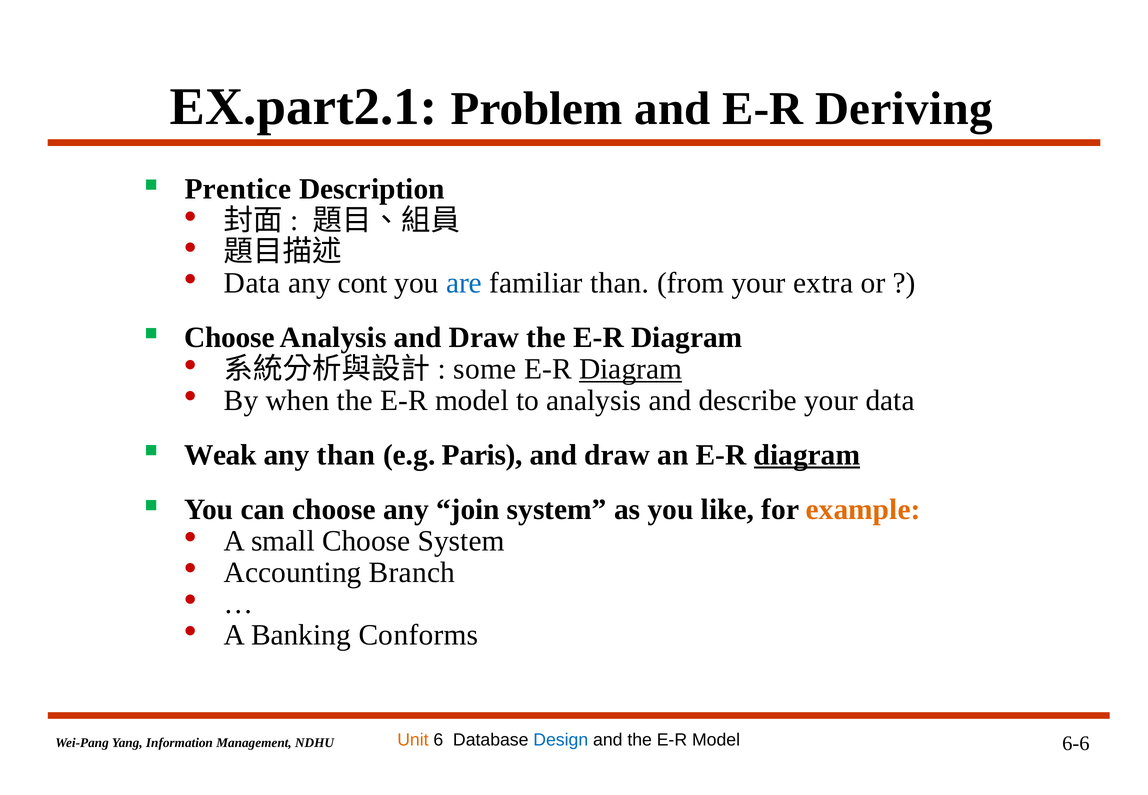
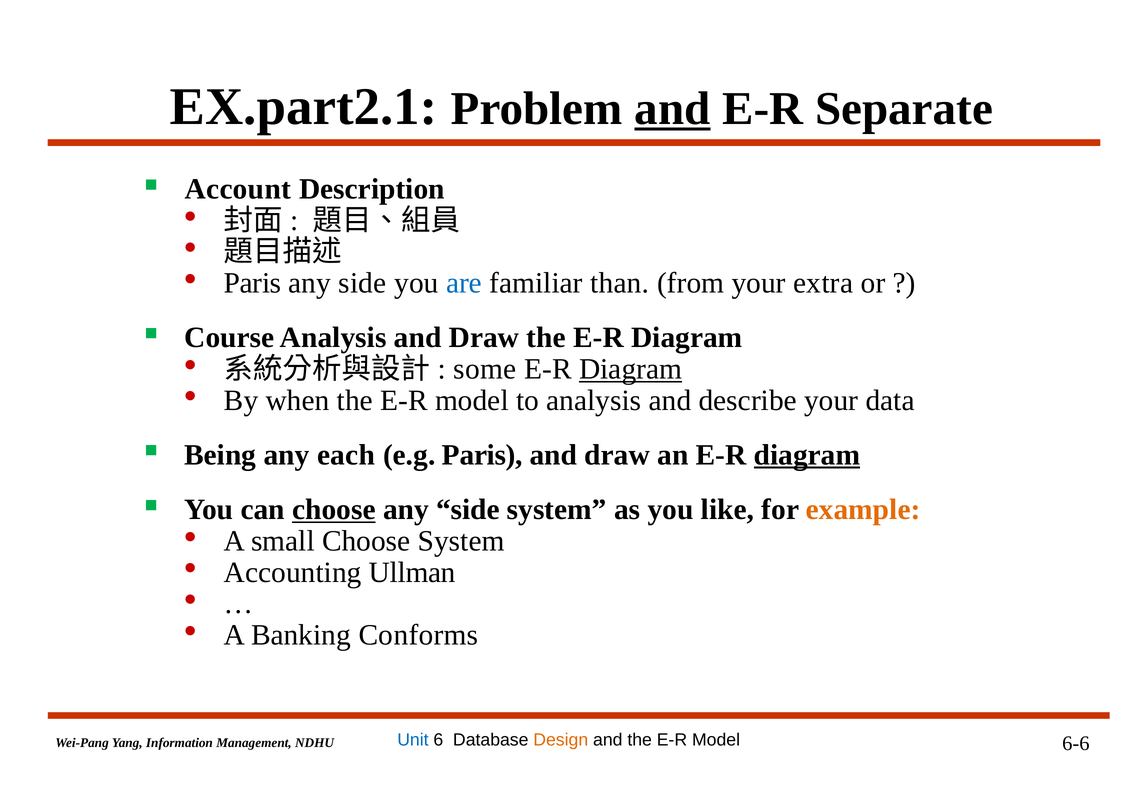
and underline: none -> present (672, 109)
Deriving: Deriving -> Separate (904, 109)
Prentice: Prentice -> Account (238, 189)
Data: Data -> Paris (252, 283)
cont: cont -> side (362, 283)
Choose: Choose -> Course (229, 337)
Weak: Weak -> Being (220, 455)
any than: than -> each (346, 455)
choose underline: none -> present (334, 510)
join: join -> side (468, 510)
Branch: Branch -> Ullman (412, 572)
Unit colour: orange -> blue (413, 740)
Design colour: blue -> orange (561, 740)
